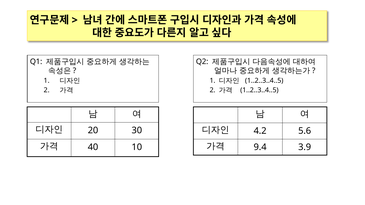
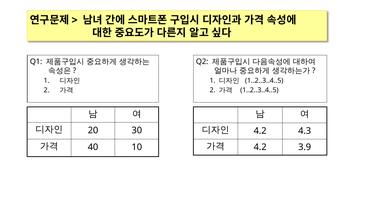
5.6: 5.6 -> 4.3 (305, 131)
9.4: 9.4 -> 4.2 (260, 147)
